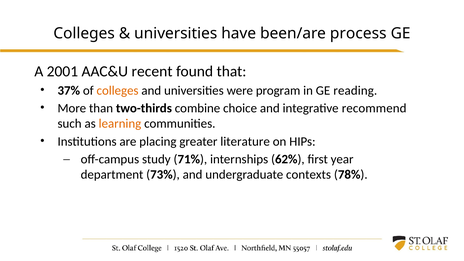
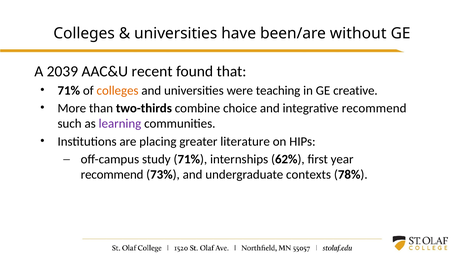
process: process -> without (358, 33)
2001: 2001 -> 2039 (62, 71)
37%: 37% -> 71% (69, 90)
program: program -> teaching (278, 90)
reading: reading -> creative (355, 90)
learning colour: orange -> purple (120, 124)
department: department -> recommend (112, 175)
